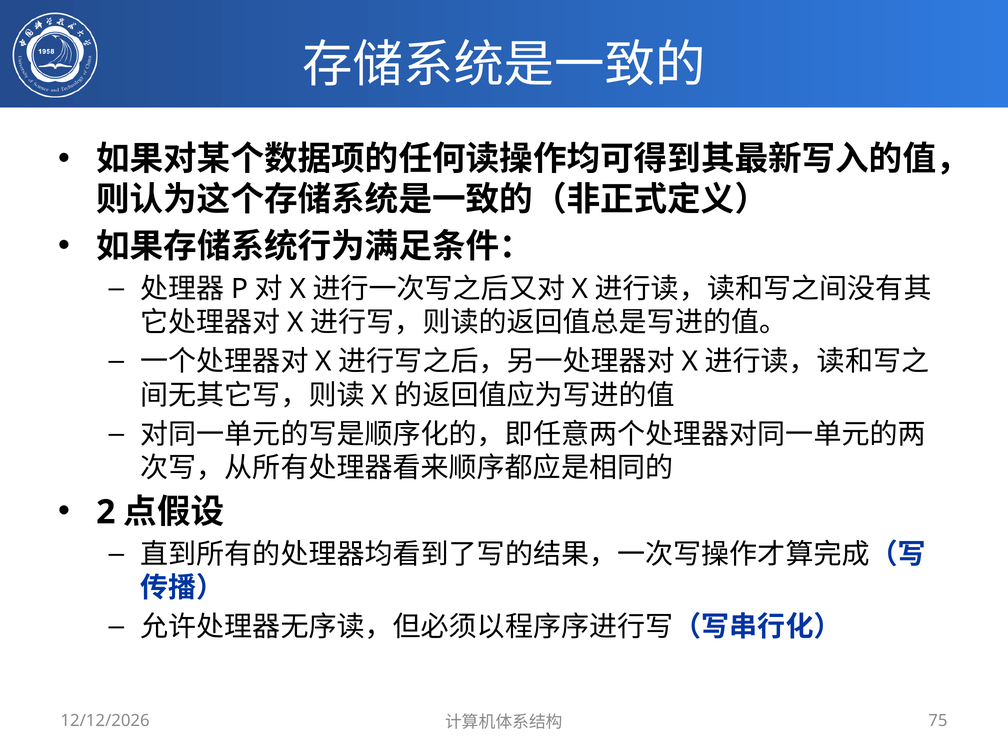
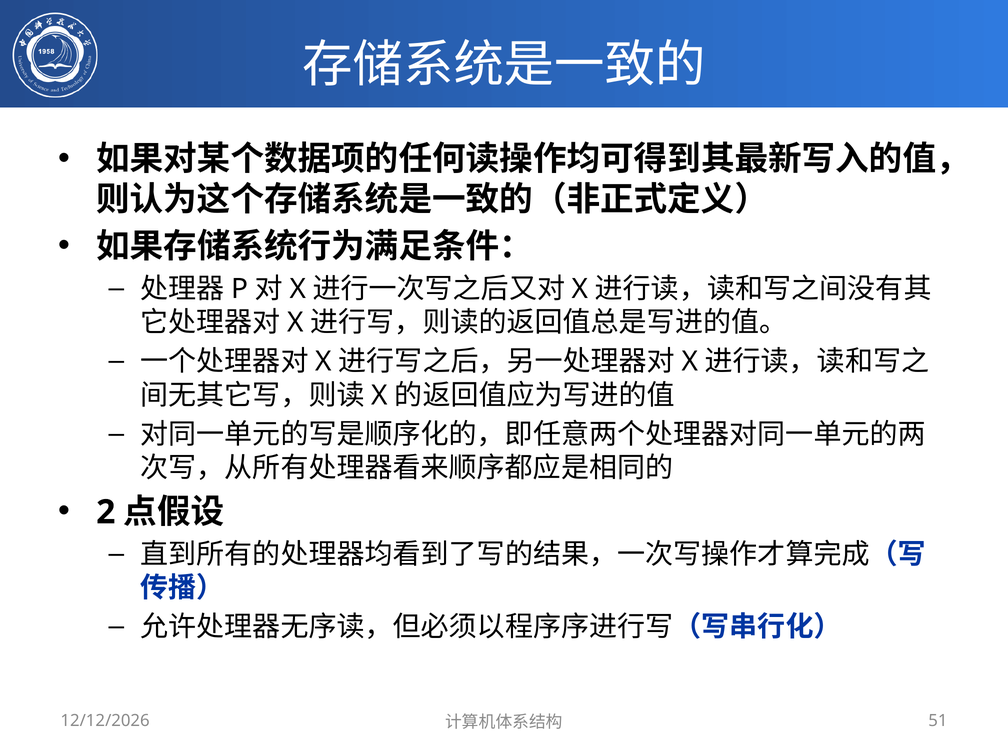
75: 75 -> 51 (938, 721)
